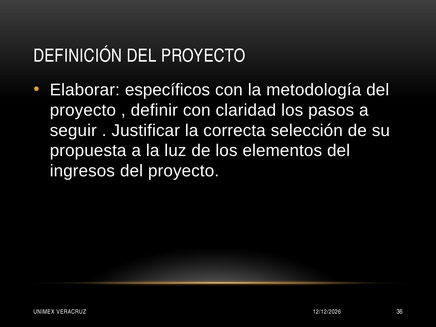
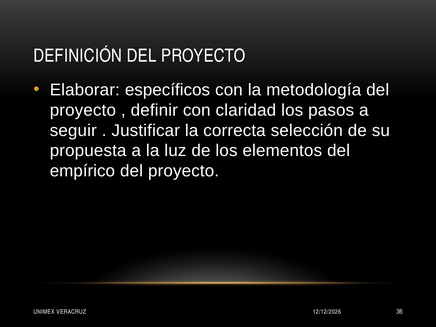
ingresos: ingresos -> empírico (82, 171)
